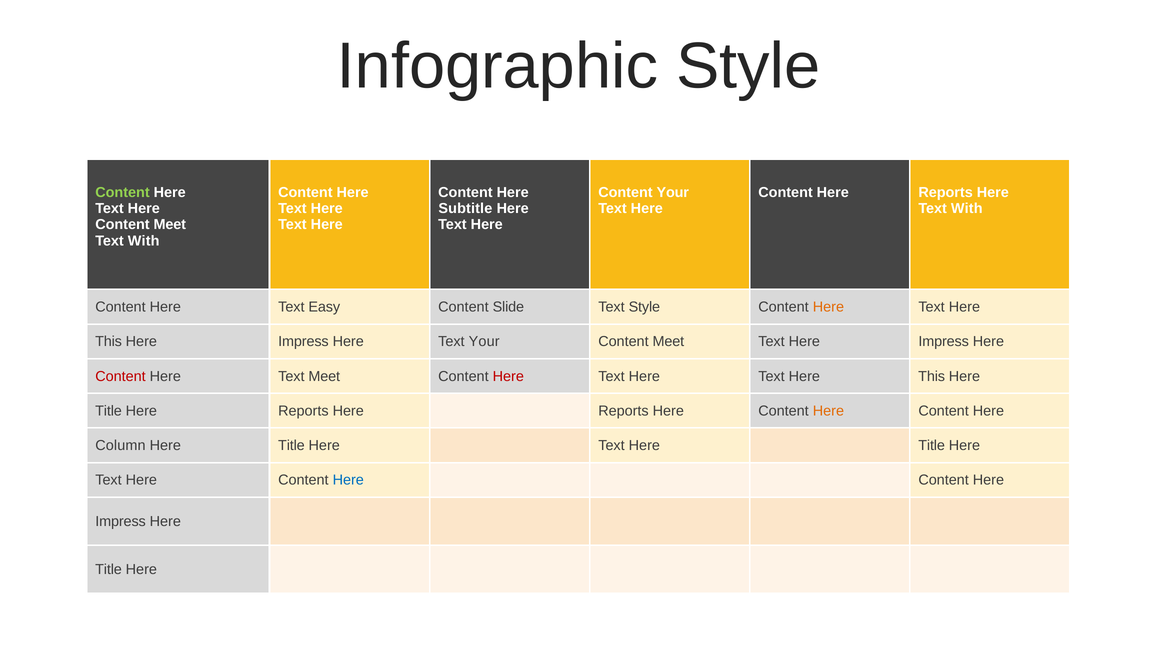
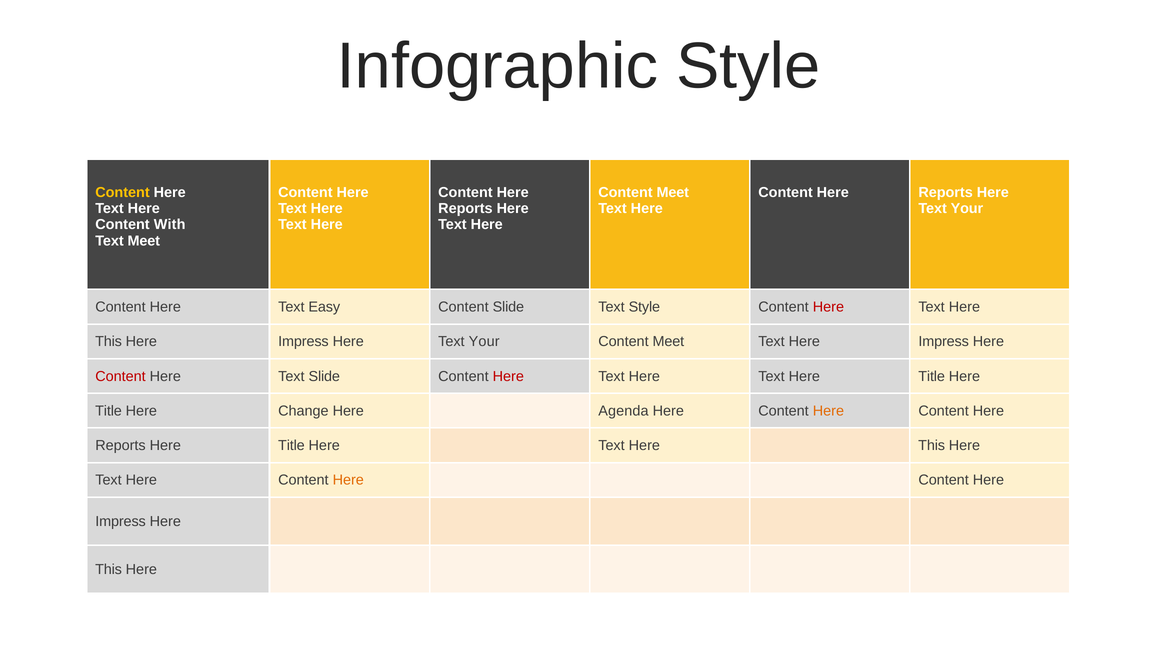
Content colour: light green -> yellow (122, 192)
Your: Your -> Meet (673, 192)
Subtitle: Subtitle -> Reports (465, 208)
With: With -> Your (967, 208)
Meet: Meet -> With (170, 225)
With: With -> Meet (144, 241)
Here colour: orange -> red (828, 307)
Text Meet: Meet -> Slide (324, 376)
This: This -> Title (932, 376)
Reports: Reports -> Change (303, 411)
Reports: Reports -> Agenda (623, 411)
Column: Column -> Reports (120, 445)
Title: Title -> This (932, 445)
Here colour: blue -> orange (348, 480)
Title: Title -> This (109, 569)
